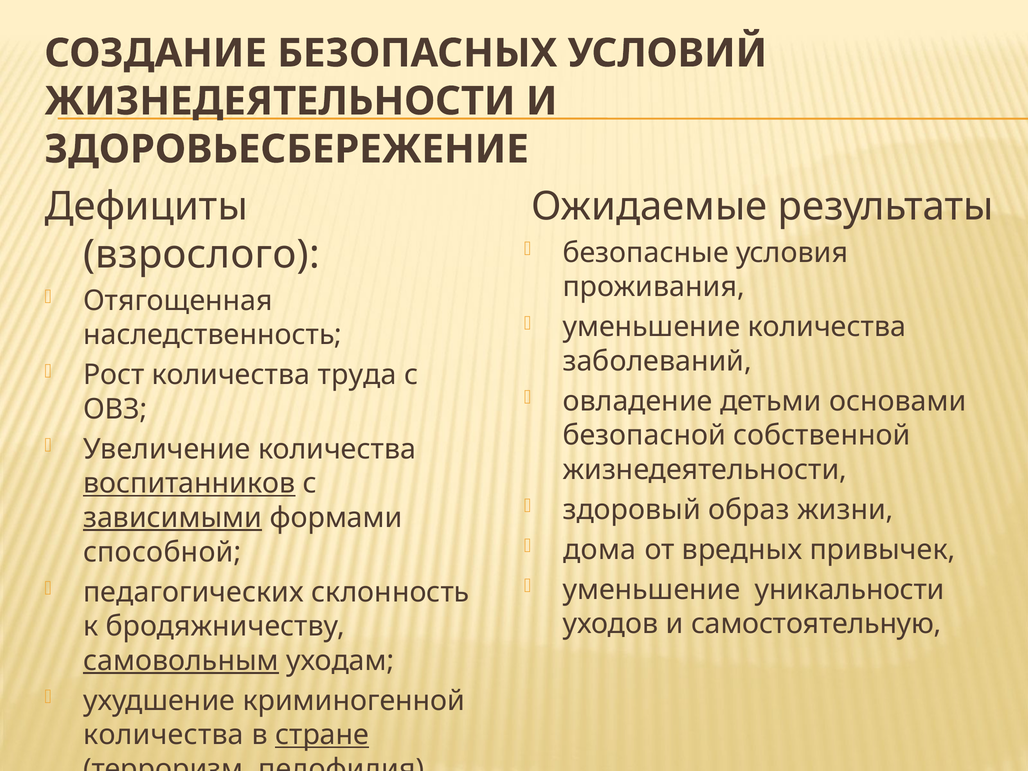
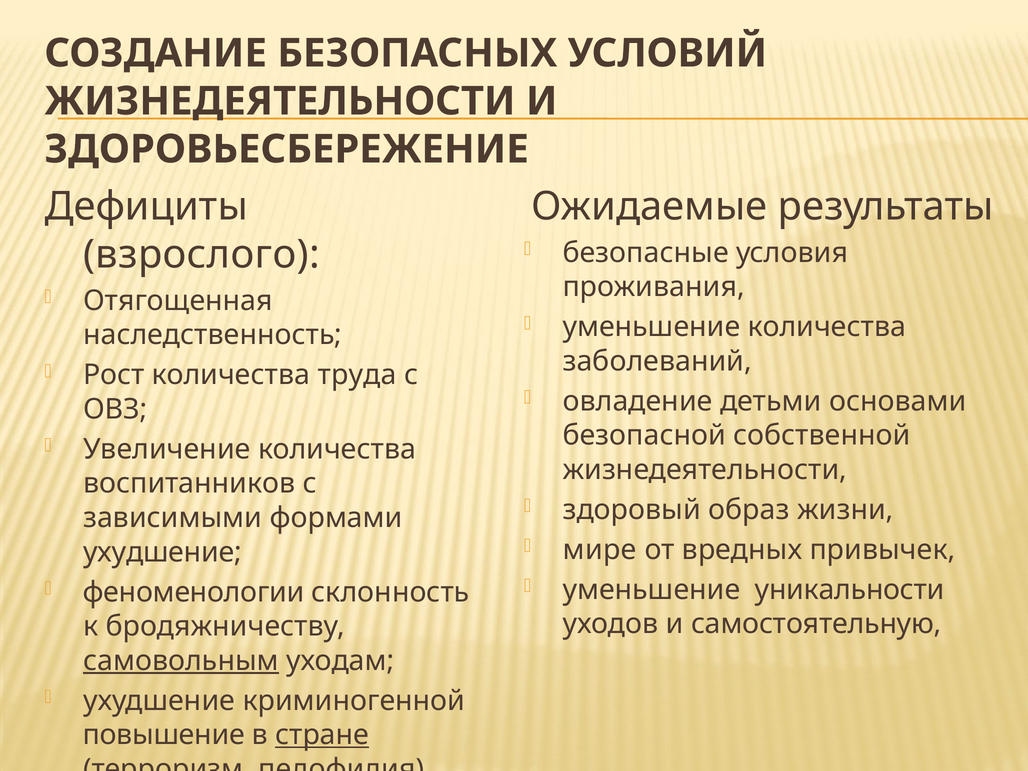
воспитанников underline: present -> none (189, 484)
зависимыми underline: present -> none (173, 518)
дома: дома -> мире (600, 550)
способной: способной -> ухудшение (162, 552)
педагогических: педагогических -> феноменологии (194, 592)
количества: количества -> повышение (164, 735)
